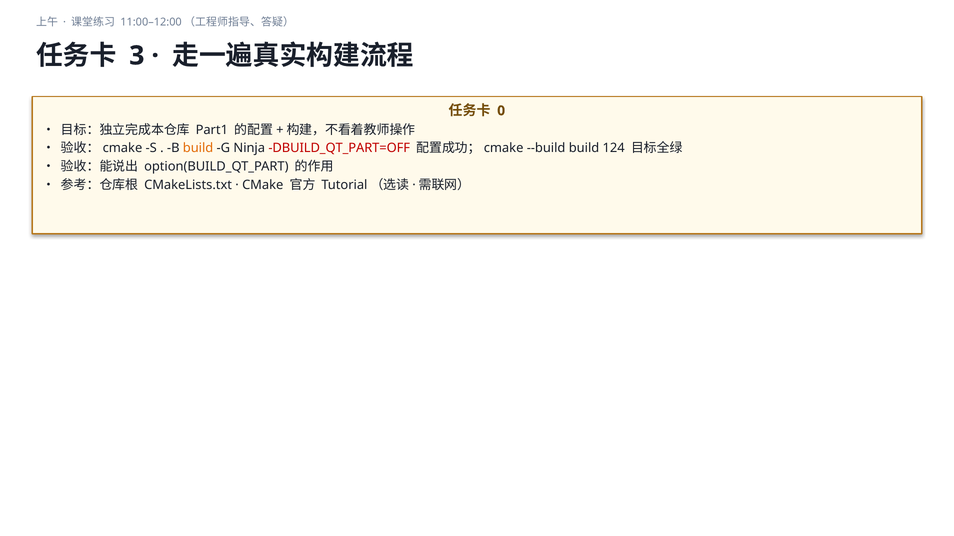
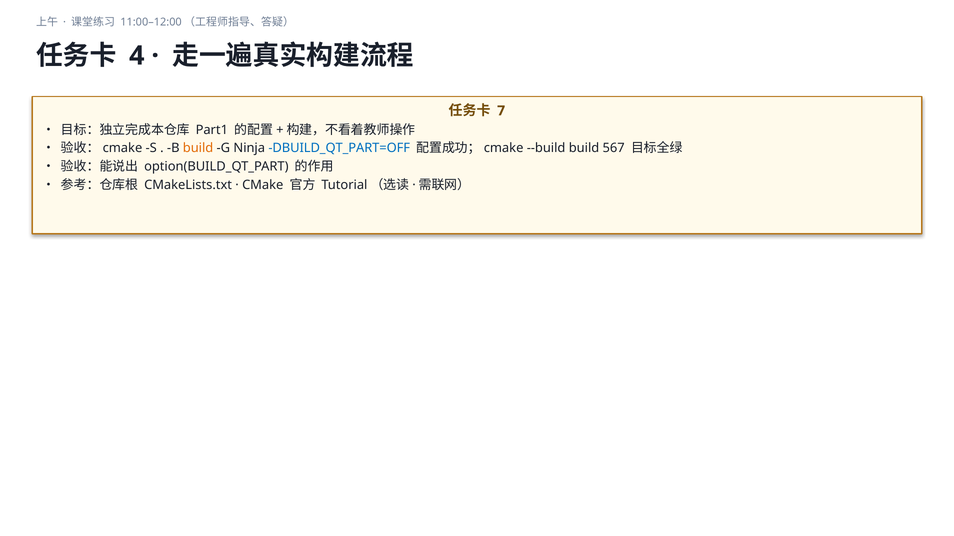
3: 3 -> 4 (137, 56)
0: 0 -> 7 (501, 111)
DBUILD_QT_PART=OFF colour: red -> blue (339, 148)
124: 124 -> 567 (614, 148)
